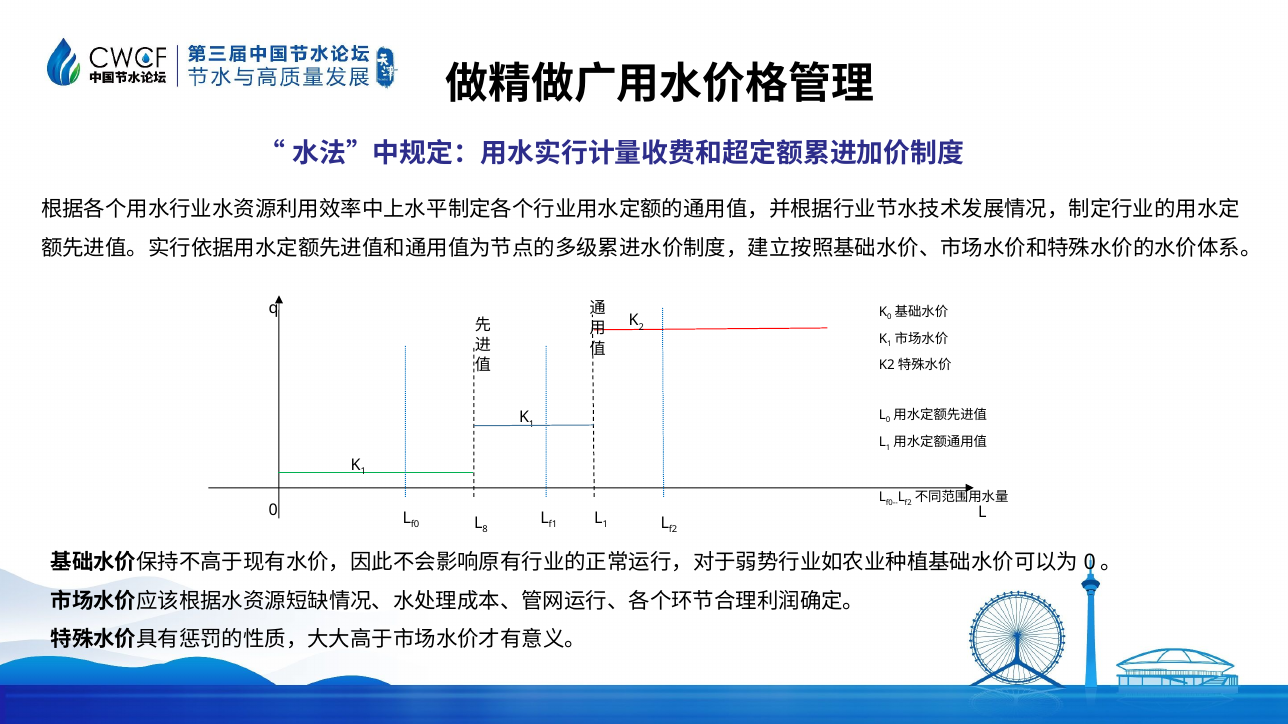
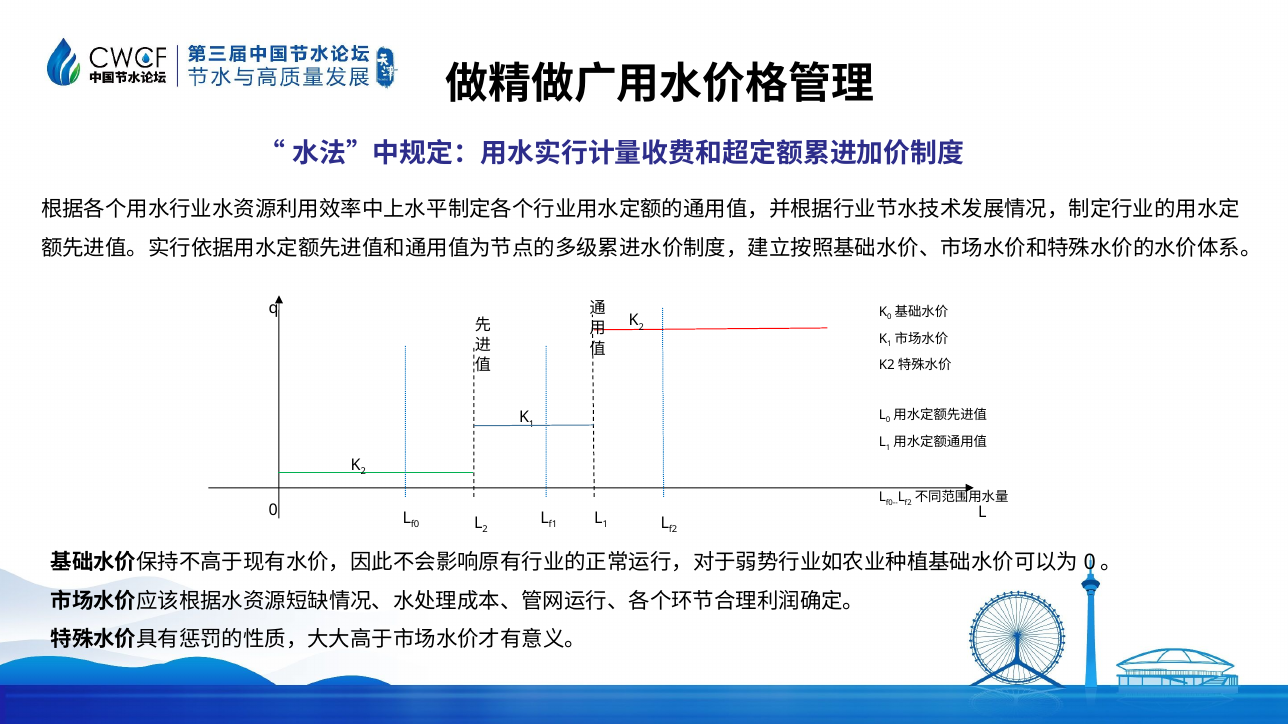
1: 1 -> 2 (363, 472)
L 8: 8 -> 2 (485, 530)
